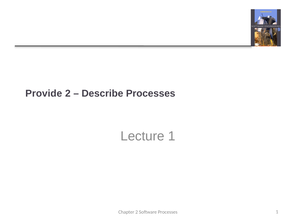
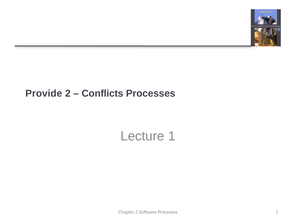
Describe: Describe -> Conflicts (102, 93)
